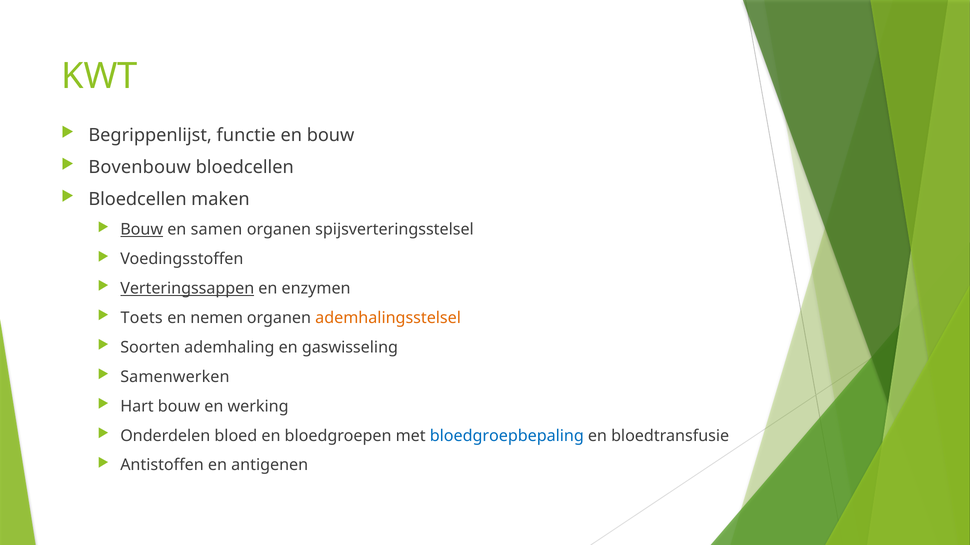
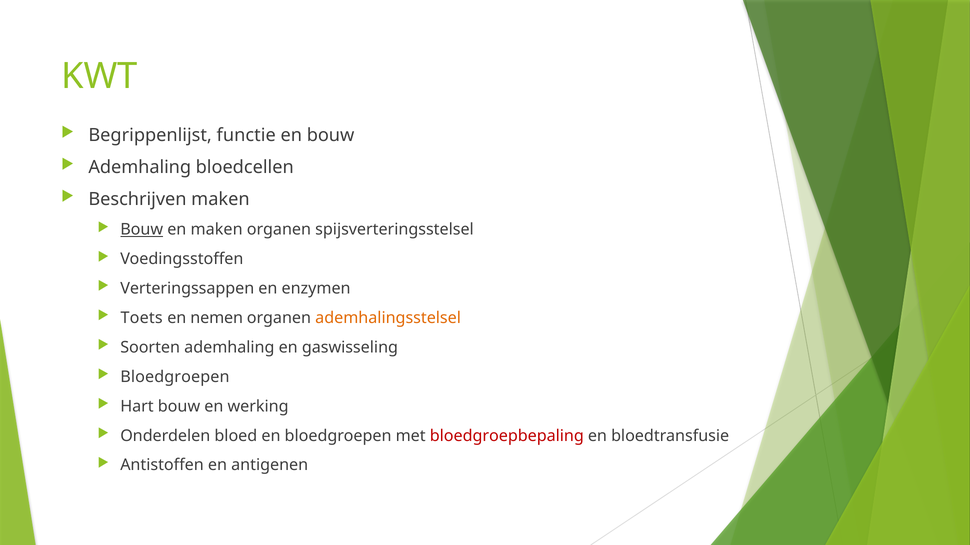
Bovenbouw: Bovenbouw -> Ademhaling (140, 167)
Bloedcellen: Bloedcellen -> Beschrijven (138, 199)
en samen: samen -> maken (217, 230)
Verteringssappen underline: present -> none (187, 289)
Samenwerken: Samenwerken -> Bloedgroepen (175, 377)
bloedgroepbepaling colour: blue -> red (507, 436)
